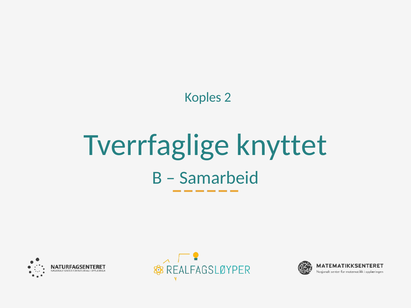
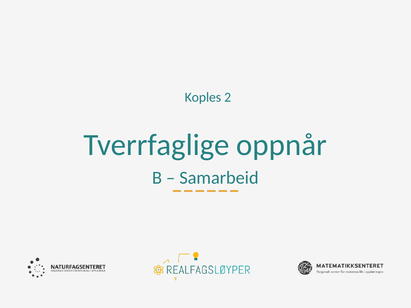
knyttet: knyttet -> oppnår (282, 145)
